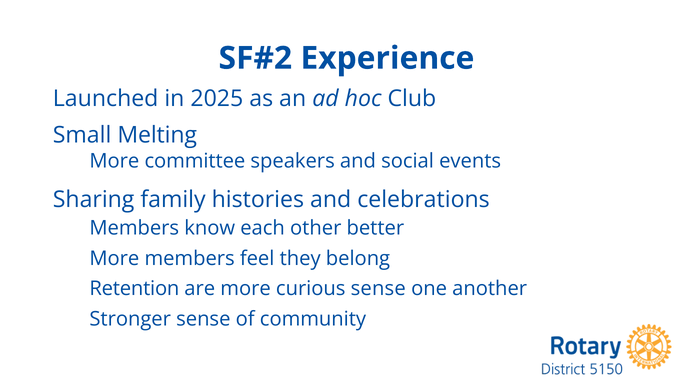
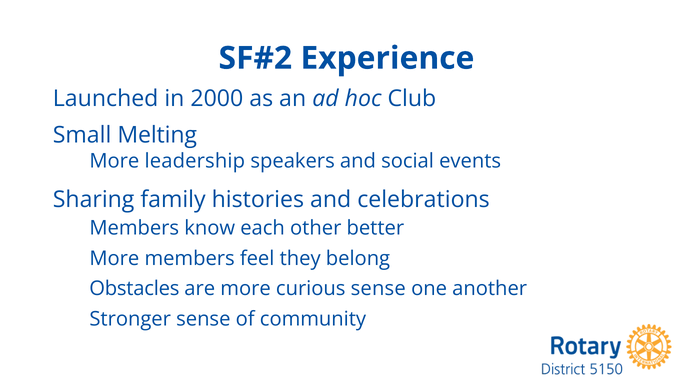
2025: 2025 -> 2000 (217, 99)
committee: committee -> leadership (195, 161)
Retention: Retention -> Obstacles (134, 288)
